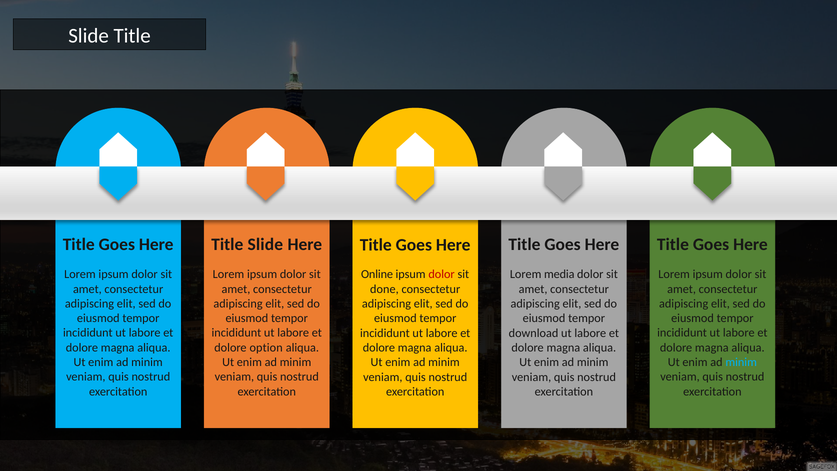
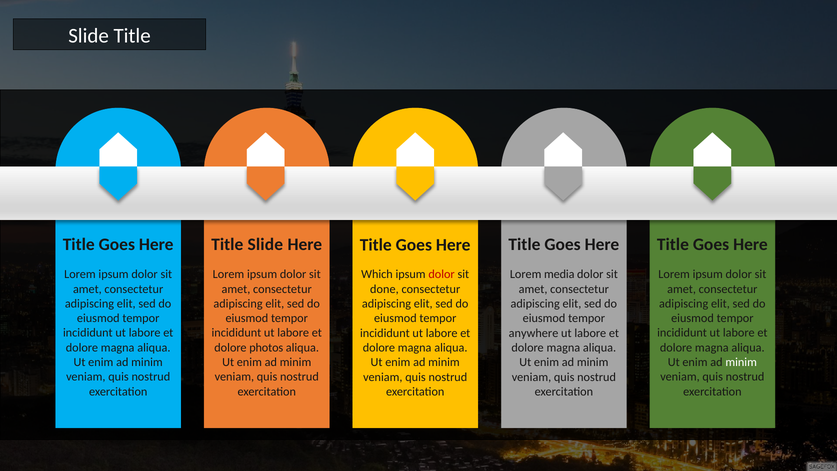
Online: Online -> Which (377, 274)
download: download -> anywhere (534, 333)
option: option -> photos (266, 347)
minim colour: light blue -> white (741, 362)
